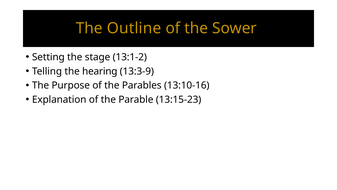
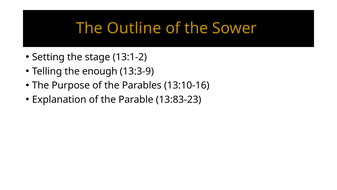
hearing: hearing -> enough (100, 71)
13:15-23: 13:15-23 -> 13:83-23 (179, 99)
